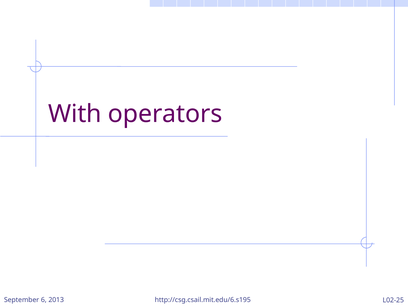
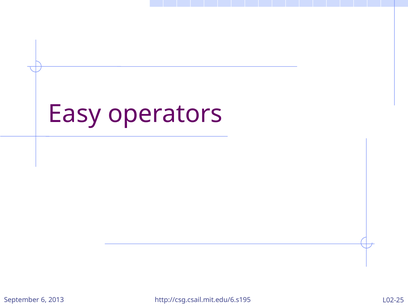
With: With -> Easy (75, 114)
